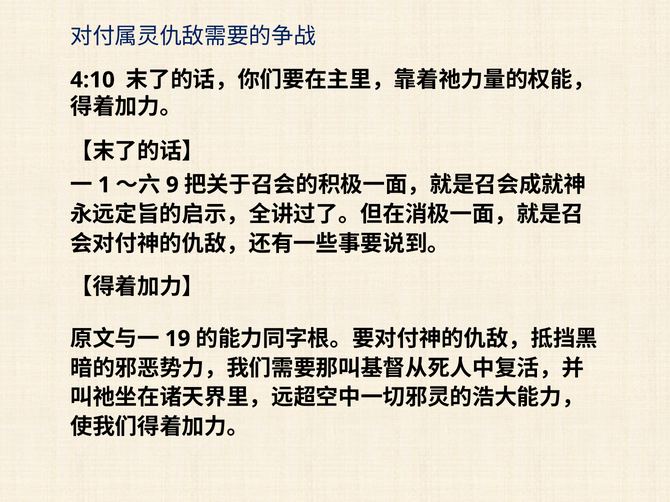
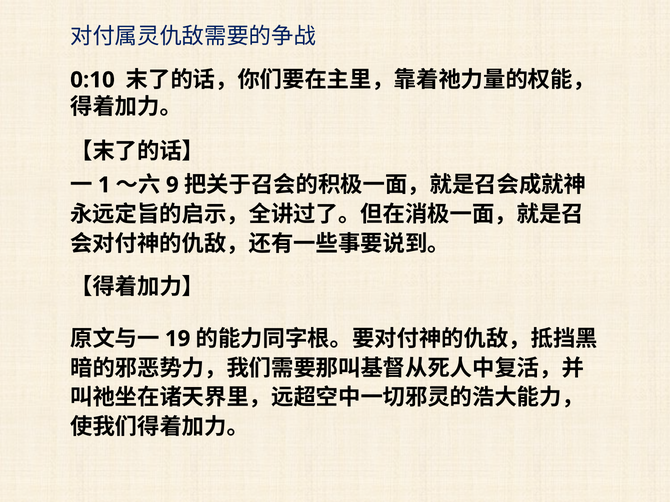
4:10: 4:10 -> 0:10 (92, 80)
